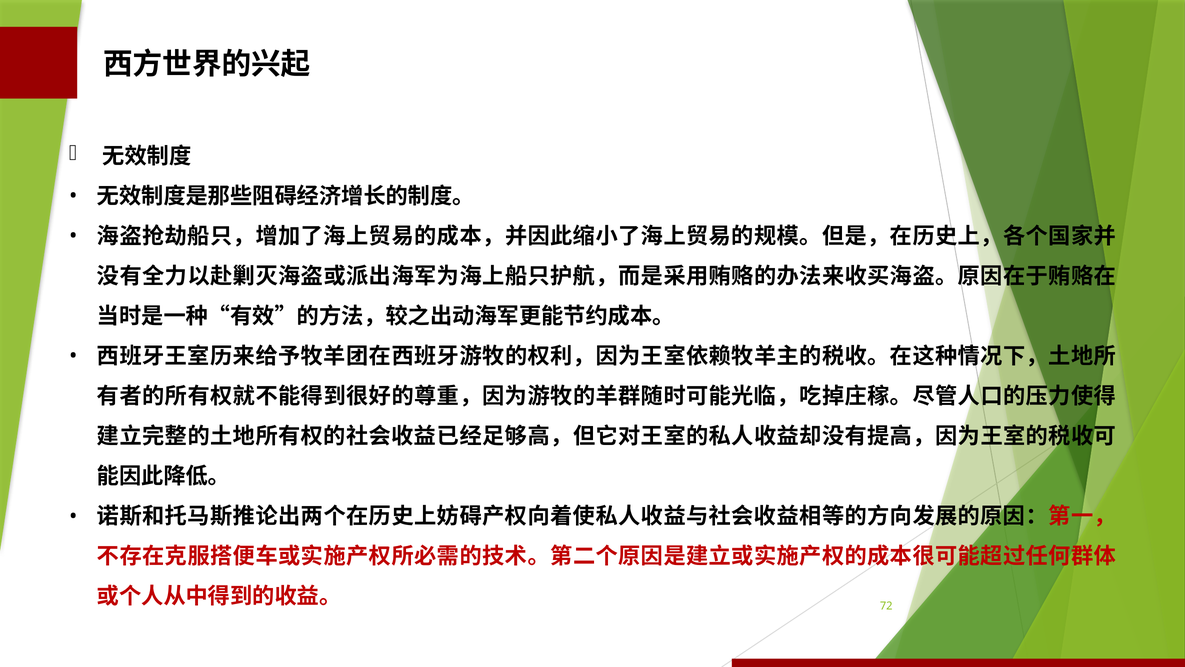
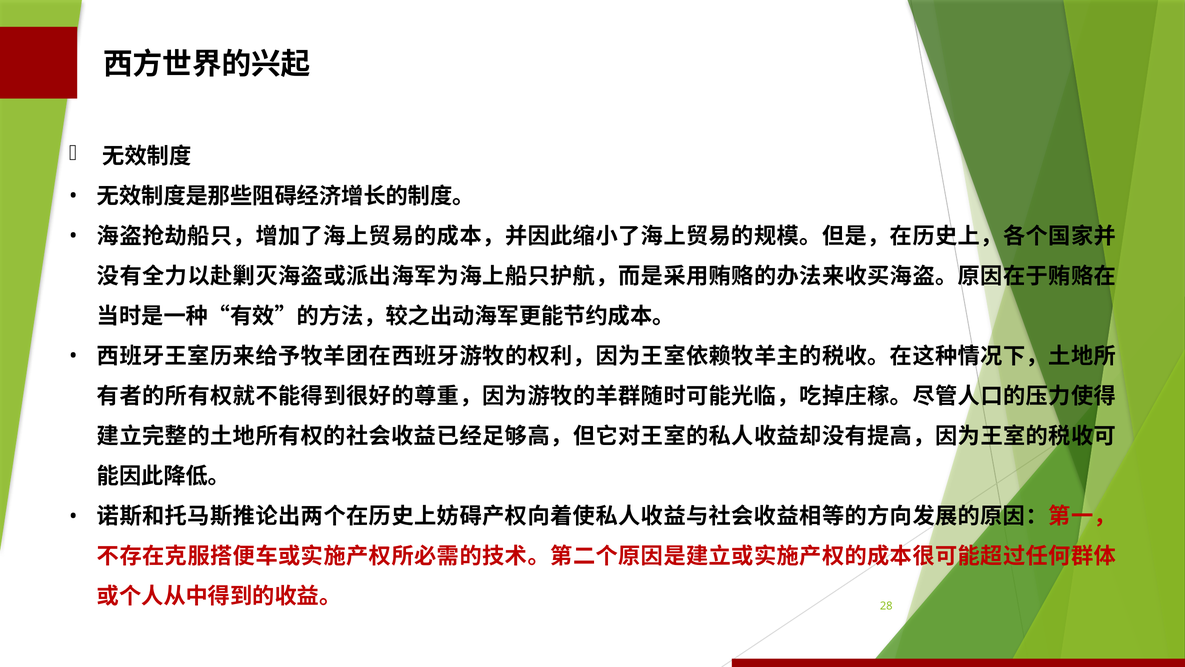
72: 72 -> 28 (886, 606)
